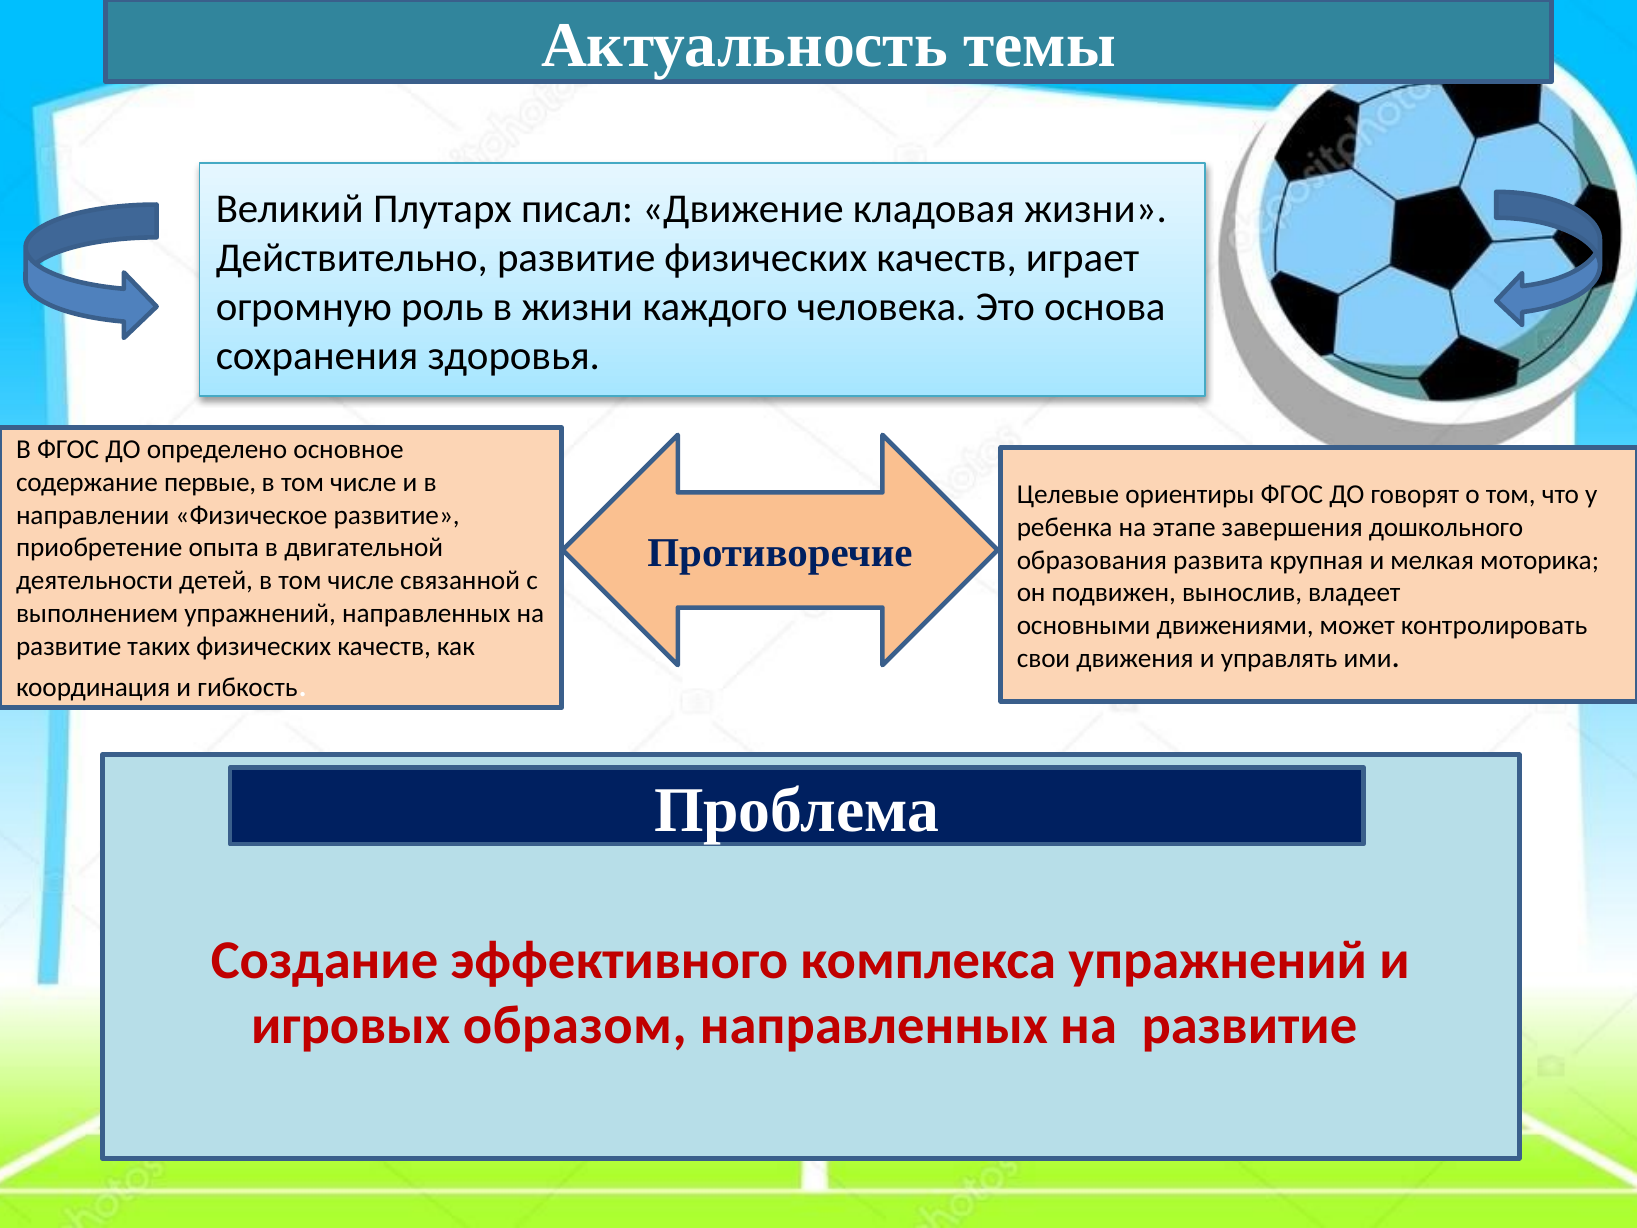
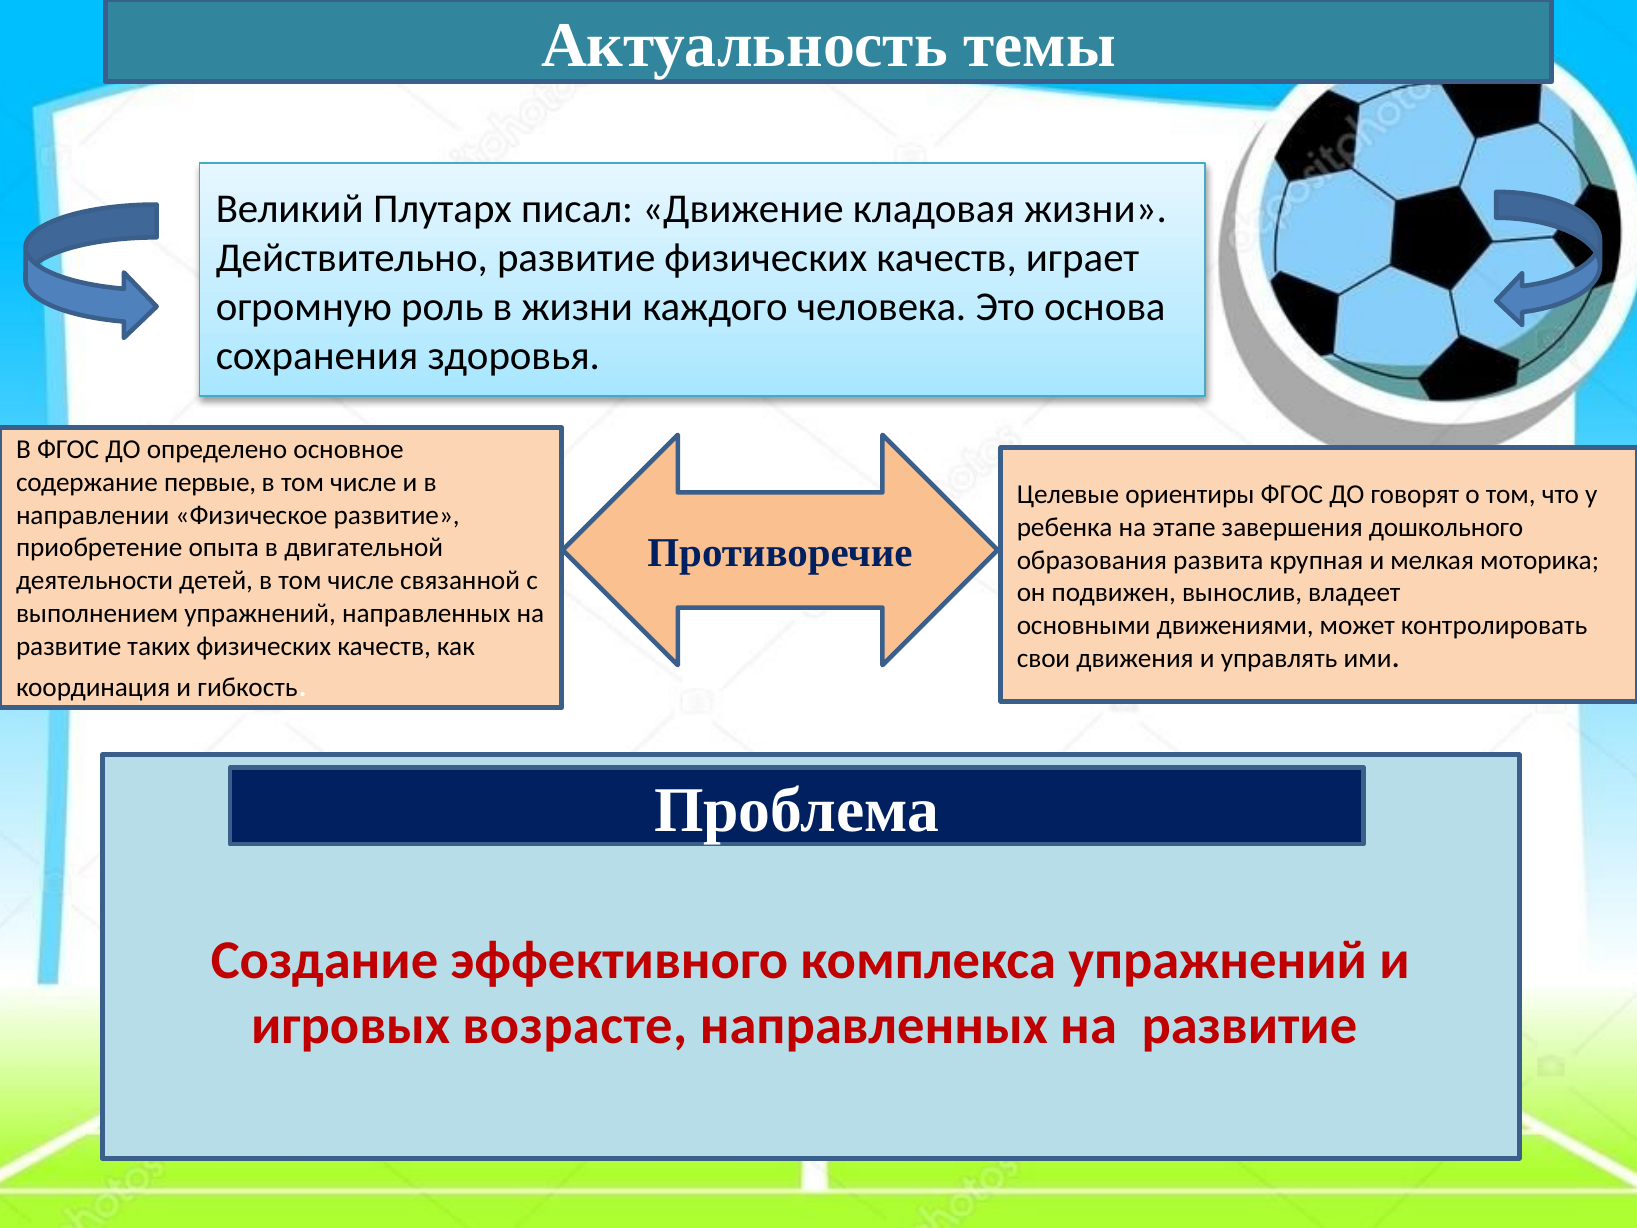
образом: образом -> возрасте (575, 1026)
